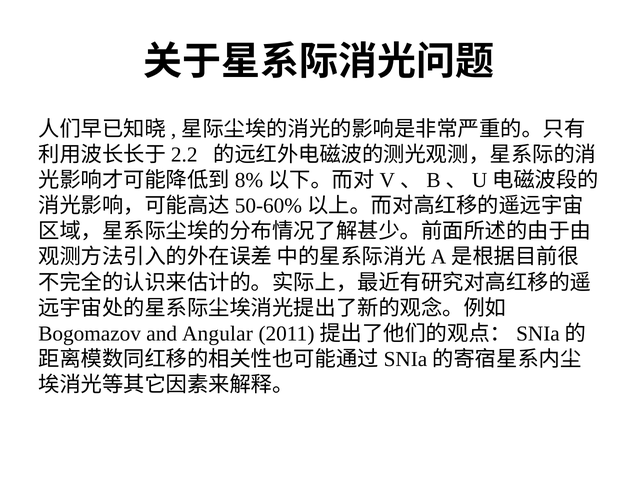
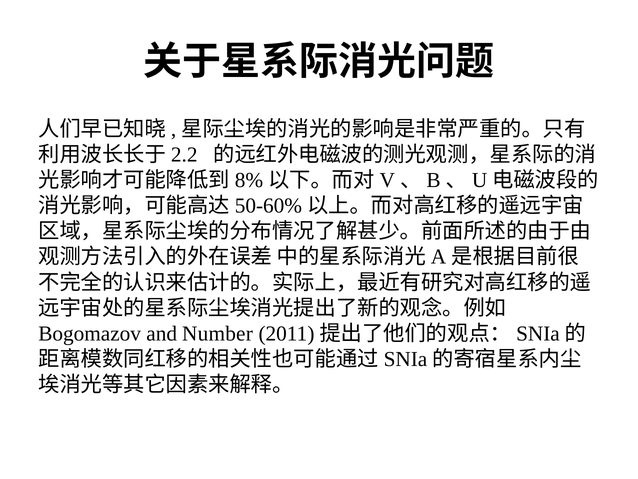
Angular: Angular -> Number (217, 333)
